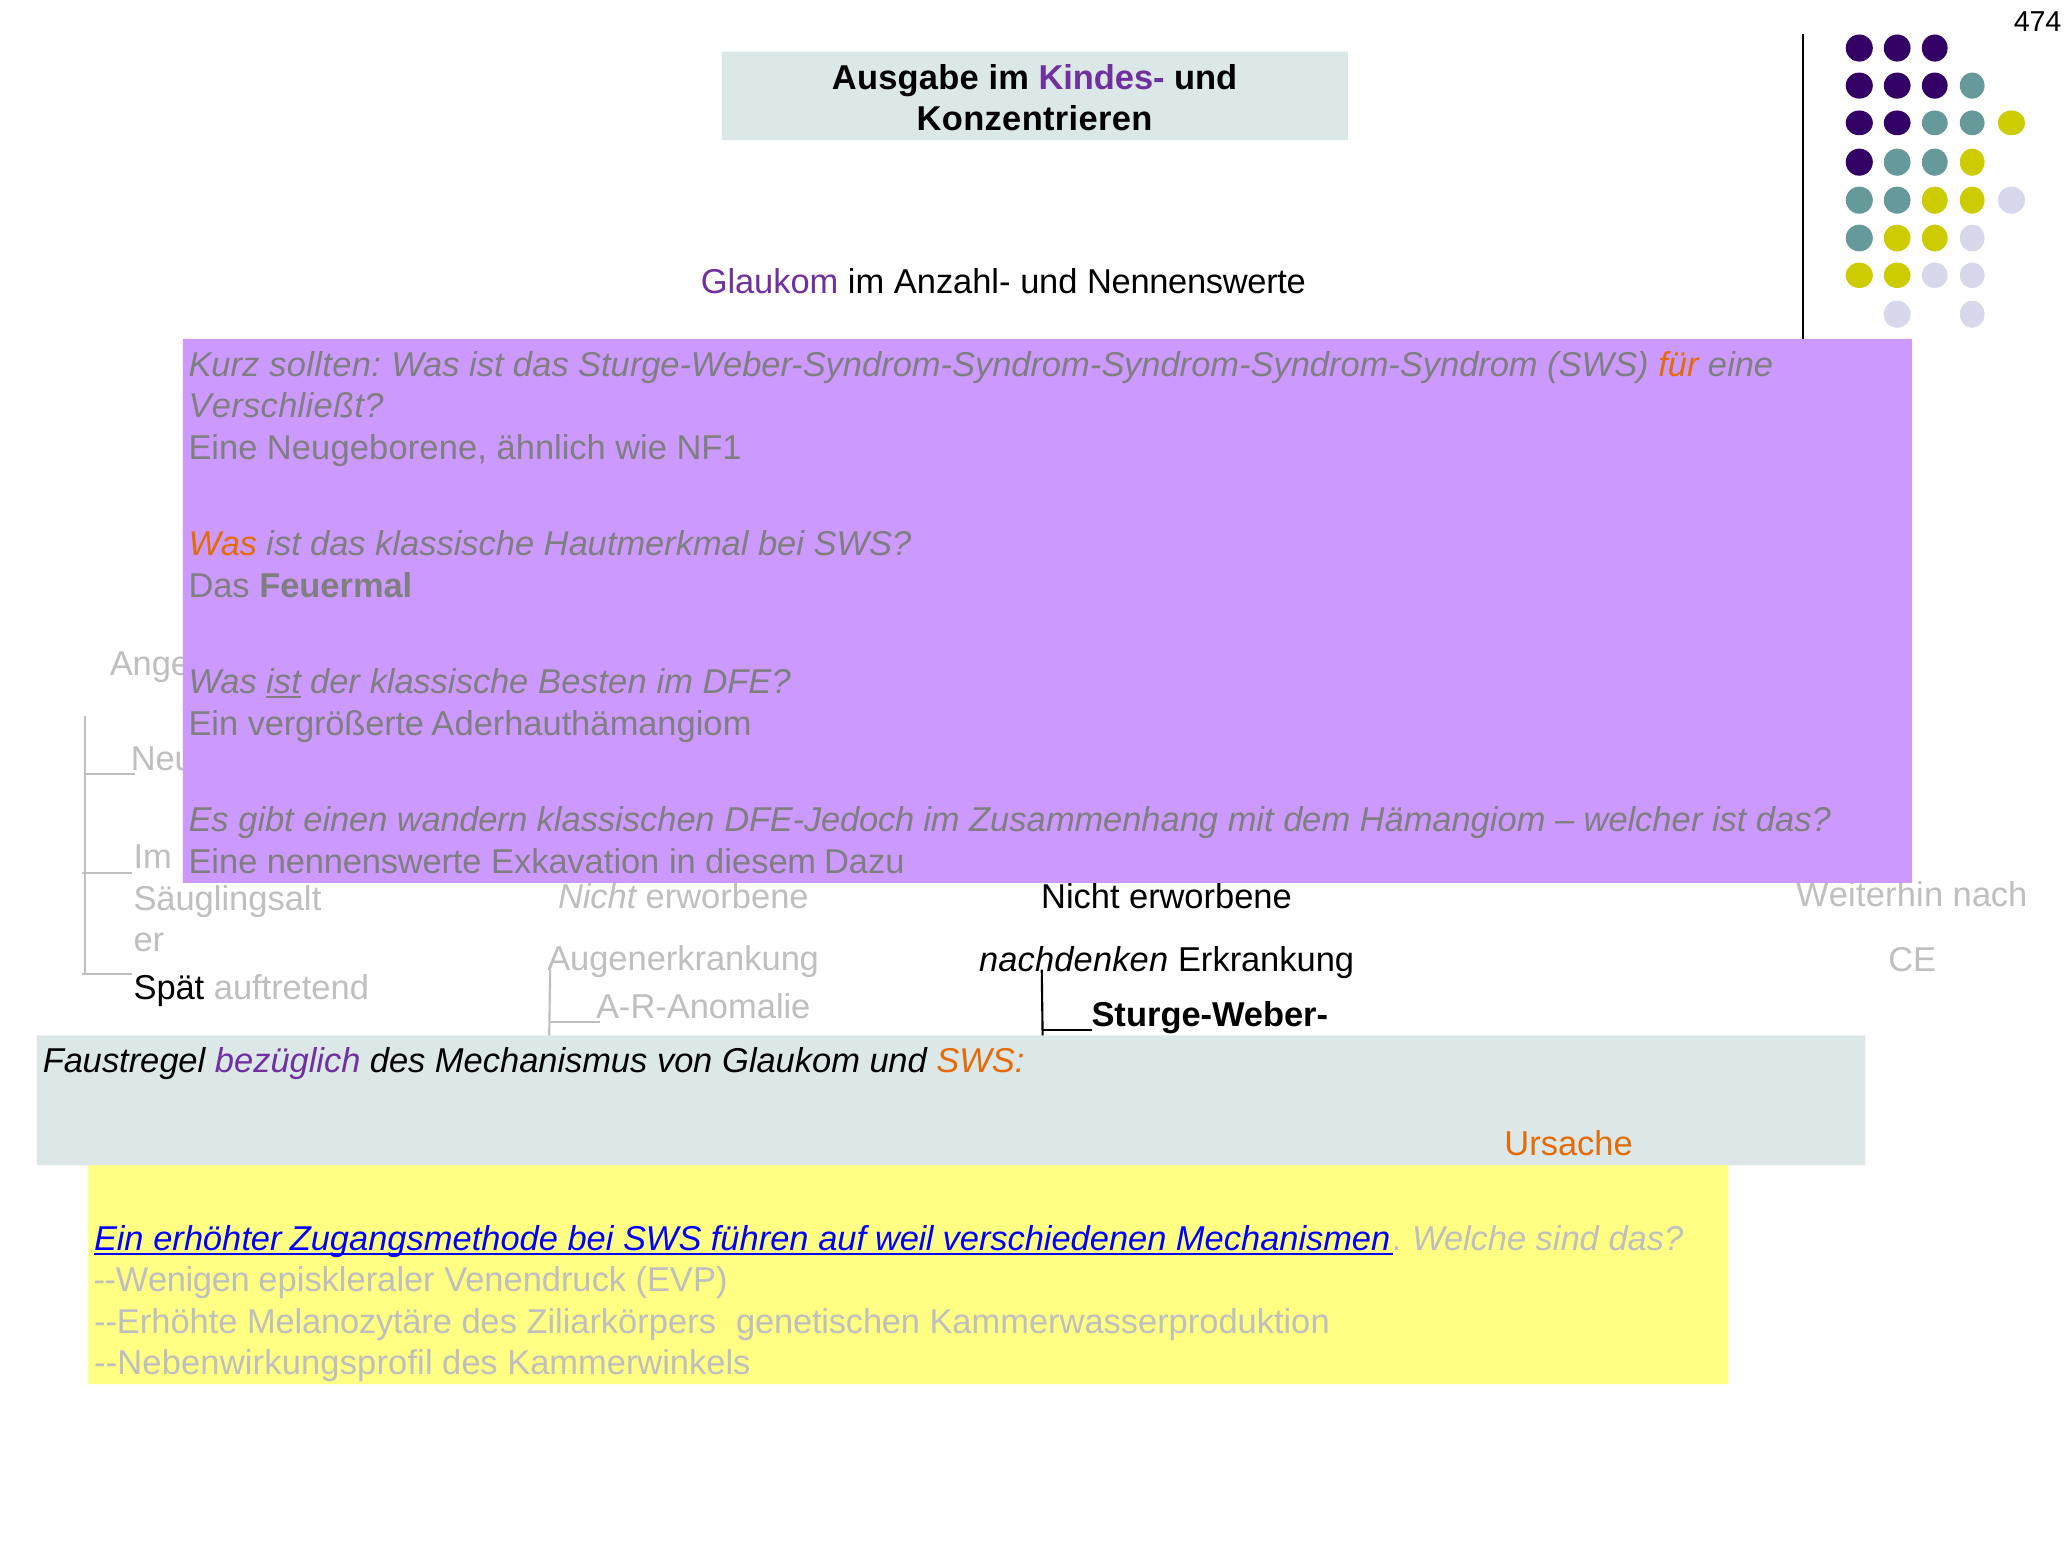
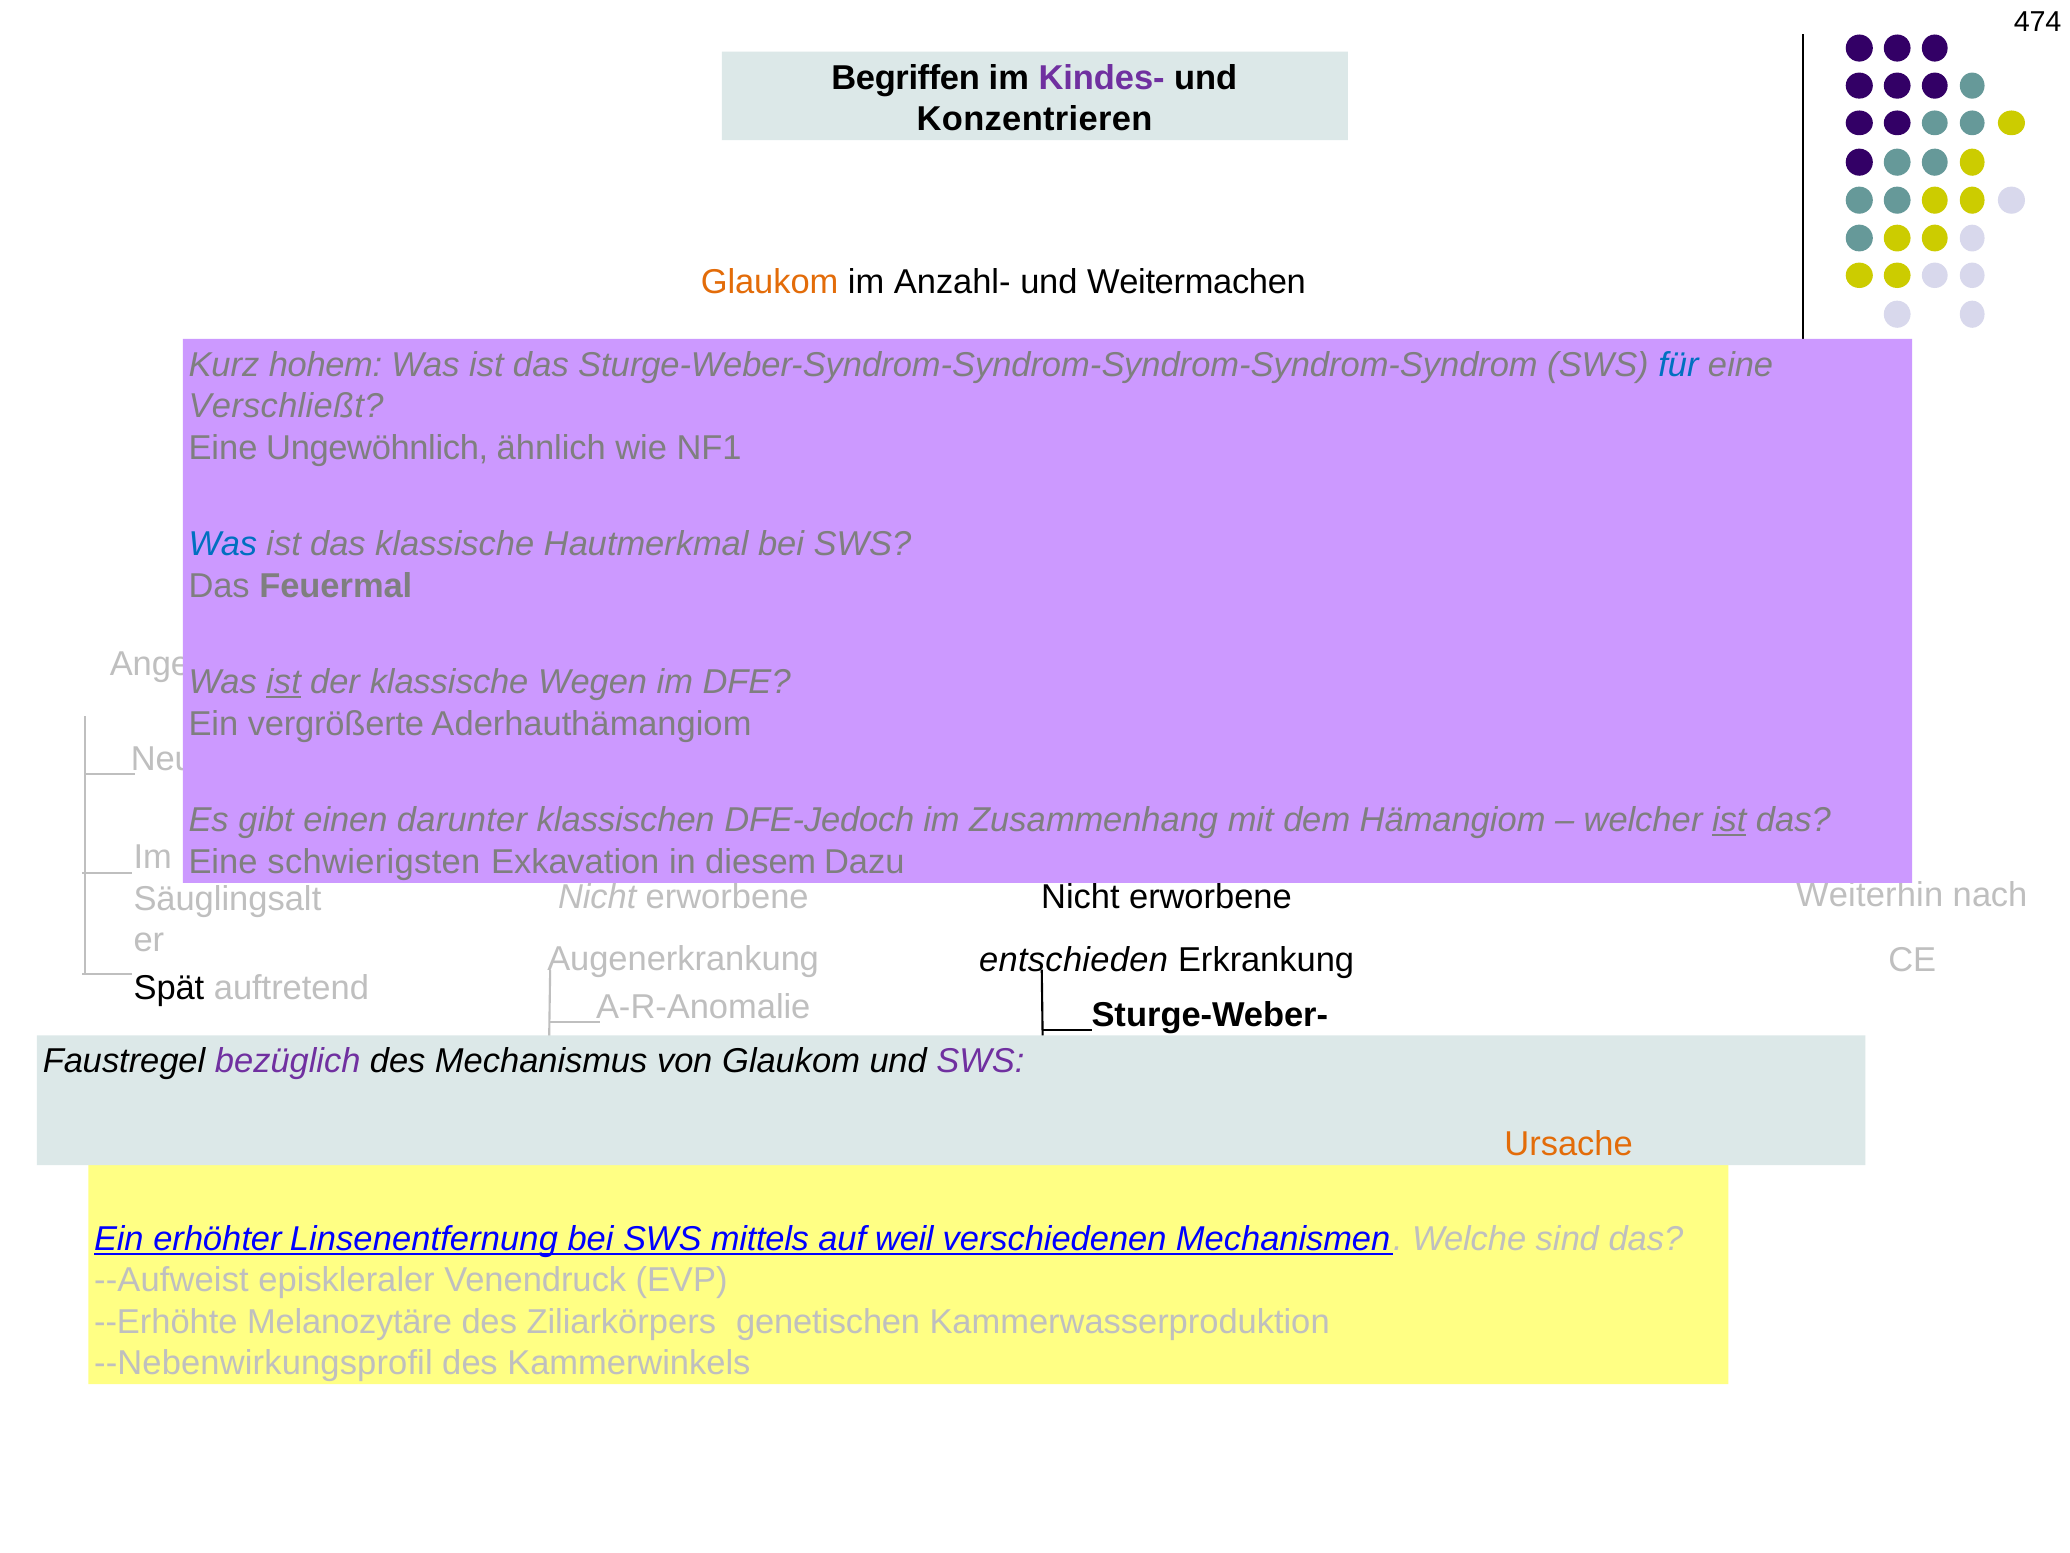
Ausgabe: Ausgabe -> Begriffen (906, 78)
Glaukom colour: purple -> orange (770, 282)
und Nennenswerte: Nennenswerte -> Weitermachen (1196, 282)
sollten: sollten -> hohem (325, 365)
für colour: orange -> blue (1678, 365)
Eine Neugeborene: Neugeborene -> Ungewöhnlich (377, 448)
Was colour: orange -> blue (223, 544)
Besten: Besten -> Wegen (593, 682)
wandern: wandern -> darunter (462, 820)
ist underline: none -> present (1729, 820)
Eine nennenswerte: nennenswerte -> schwierigsten (374, 862)
nachdenken: nachdenken -> entschieden (1074, 959)
SWS colour: orange -> purple (980, 1061)
Zugangsmethode: Zugangsmethode -> Linsenentfernung (424, 1238)
führen: führen -> mittels (760, 1238)
--Wenigen: --Wenigen -> --Aufweist (171, 1280)
